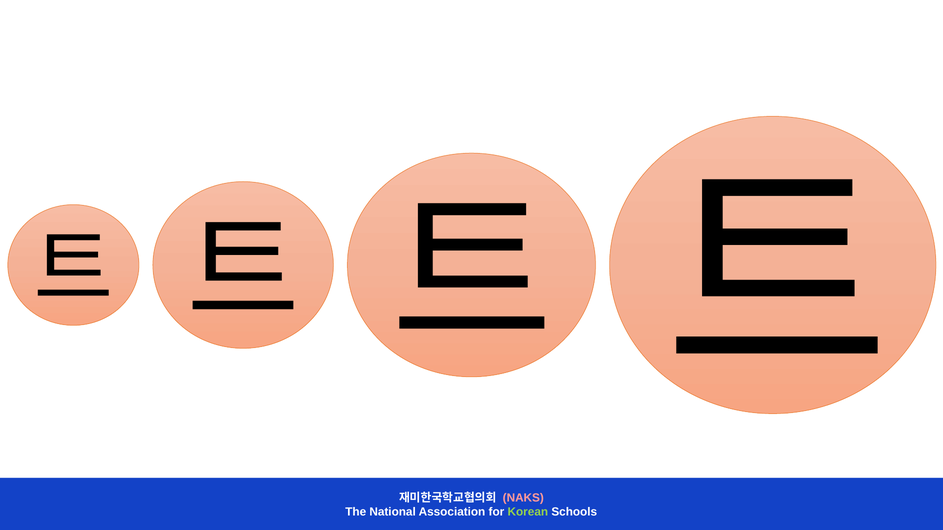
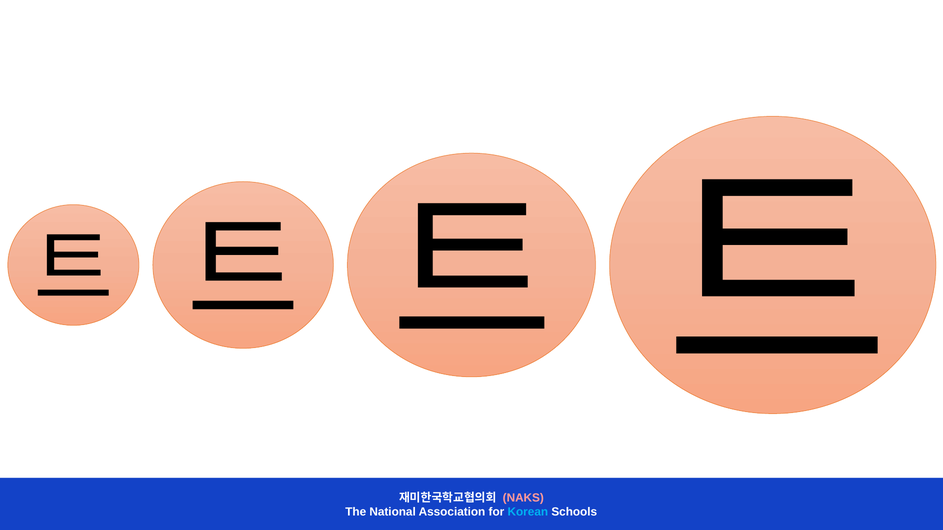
Korean colour: light green -> light blue (528, 512)
